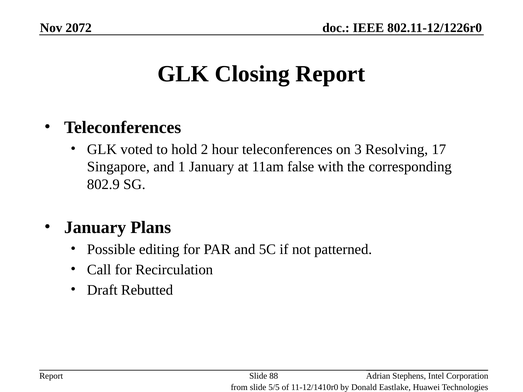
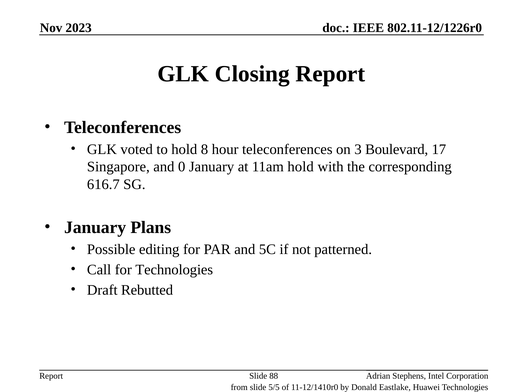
2072: 2072 -> 2023 (79, 28)
2: 2 -> 8 (205, 150)
Resolving: Resolving -> Boulevard (397, 150)
1: 1 -> 0 (182, 167)
11am false: false -> hold (301, 167)
802.9: 802.9 -> 616.7 (103, 184)
for Recirculation: Recirculation -> Technologies (174, 270)
